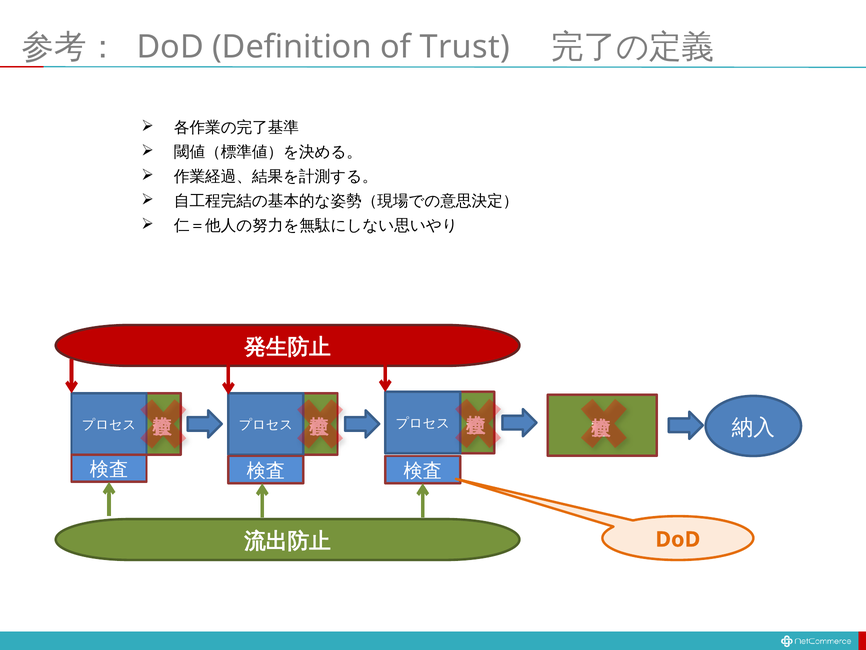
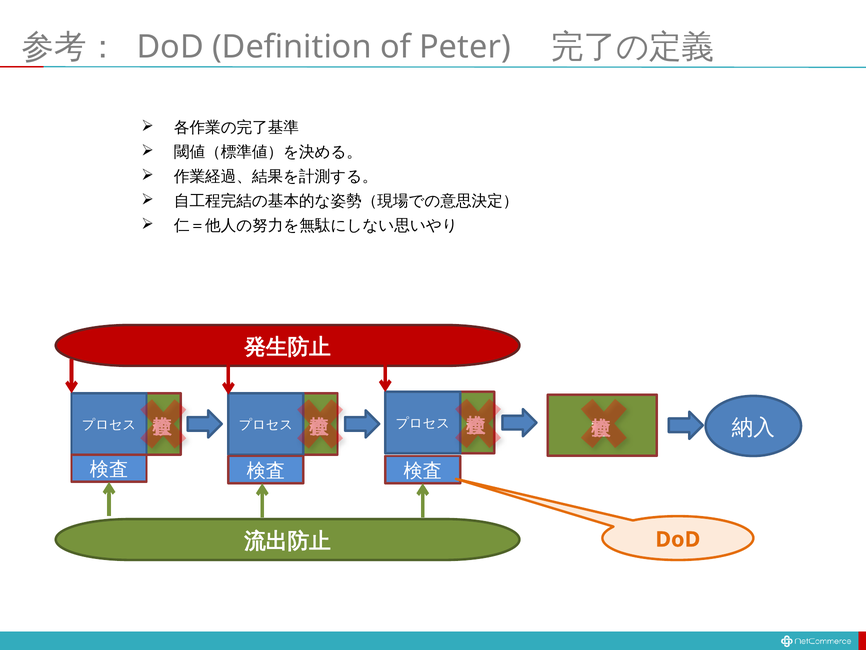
Trust: Trust -> Peter (465, 47)
